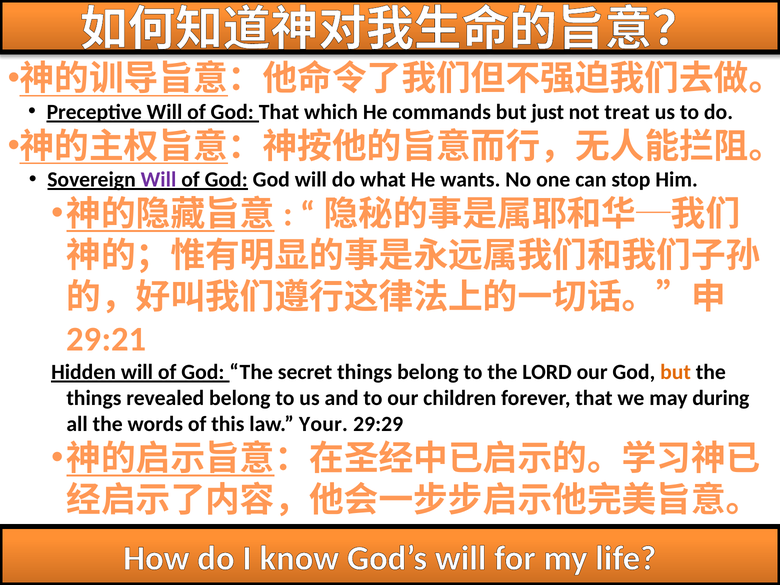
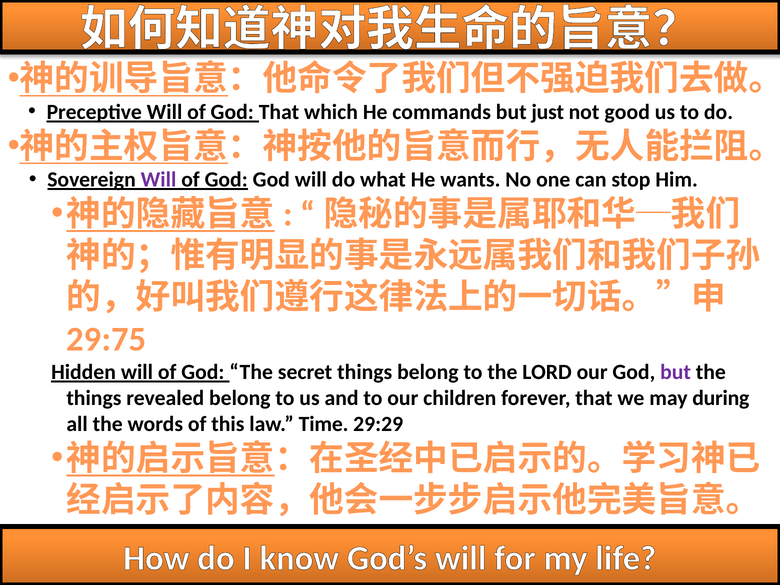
treat: treat -> good (627, 112)
29:21: 29:21 -> 29:75 (106, 339)
but colour: orange -> purple (676, 372)
law Your: Your -> Time (324, 424)
